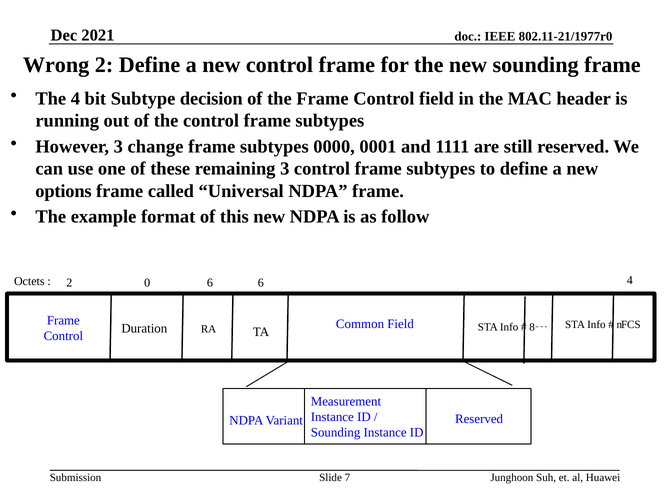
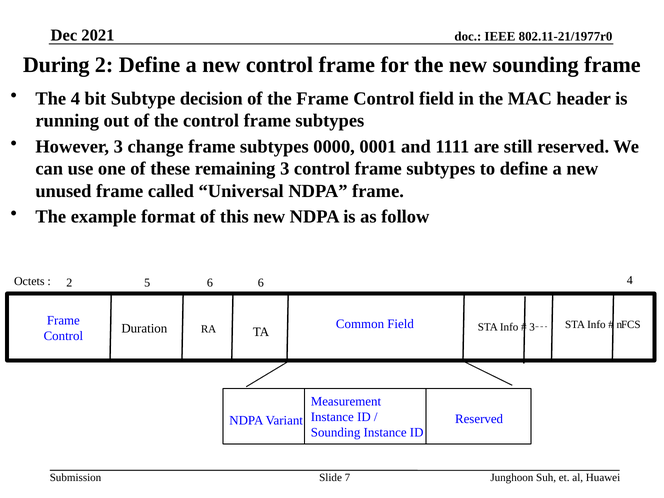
Wrong: Wrong -> During (56, 65)
options: options -> unused (63, 191)
0: 0 -> 5 (147, 283)
8: 8 -> 3 (532, 327)
